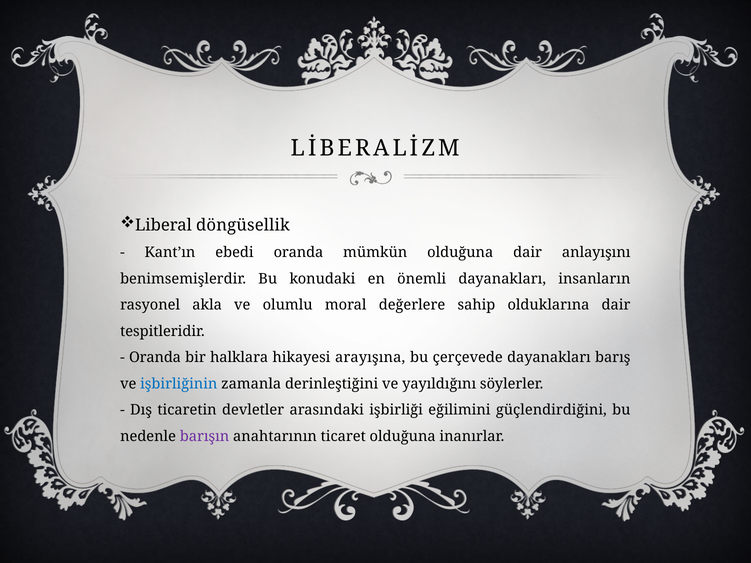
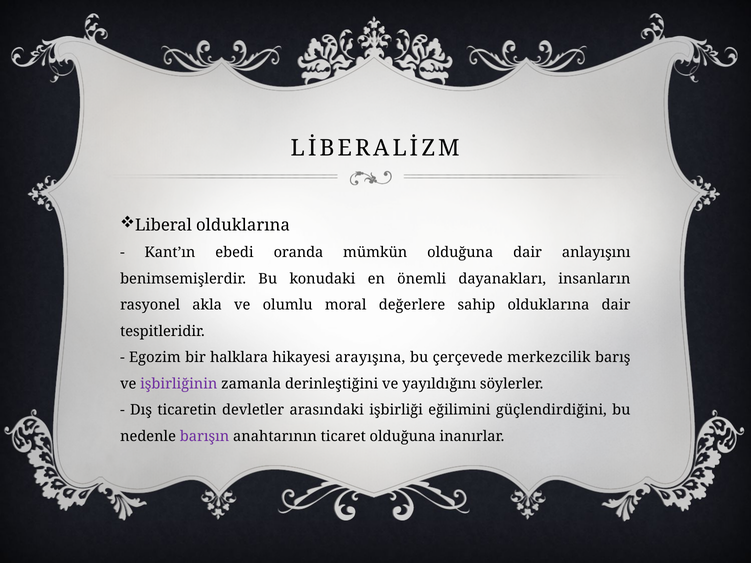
Liberal döngüsellik: döngüsellik -> olduklarına (243, 225)
Oranda: Oranda -> Egozim (155, 358)
çerçevede dayanakları: dayanakları -> merkezcilik (549, 358)
işbirliğinin colour: blue -> purple (179, 384)
